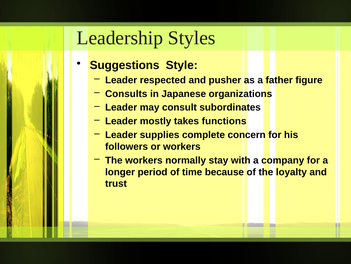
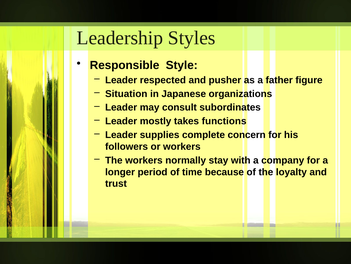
Suggestions: Suggestions -> Responsible (125, 65)
Consults: Consults -> Situation (126, 94)
